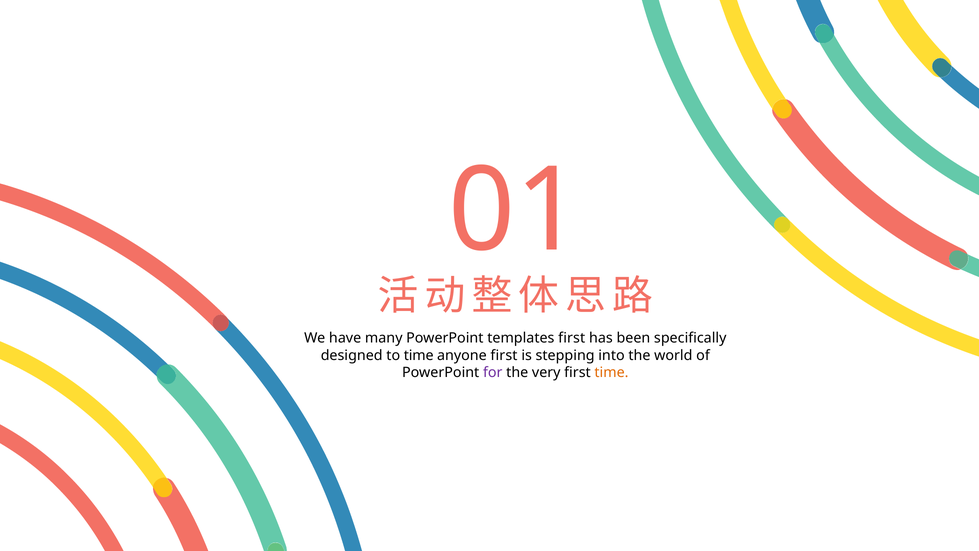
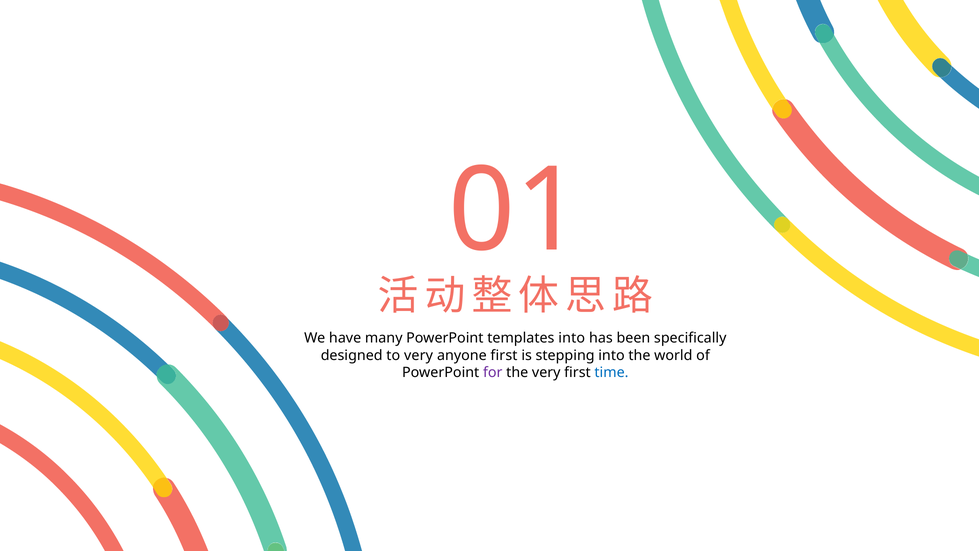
templates first: first -> into (572, 338)
to time: time -> very (419, 355)
time colour: orange -> blue (611, 372)
